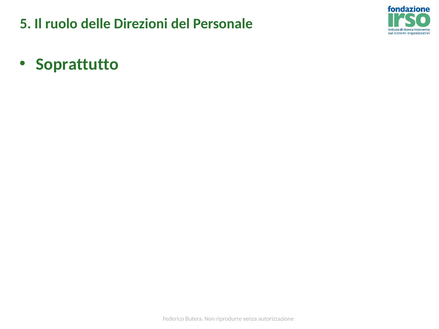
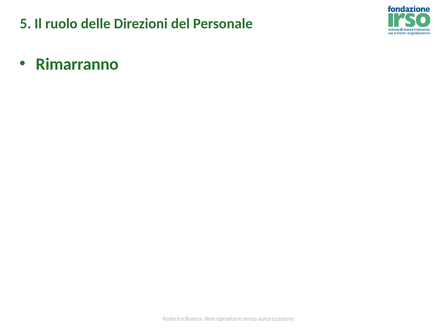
Soprattutto: Soprattutto -> Rimarranno (77, 64)
